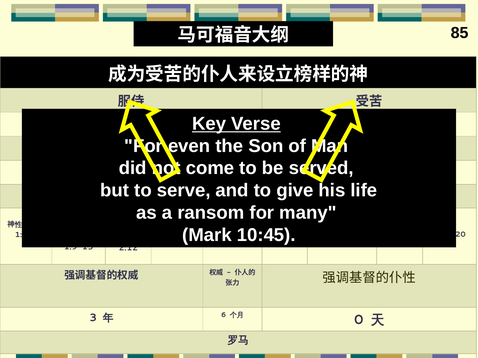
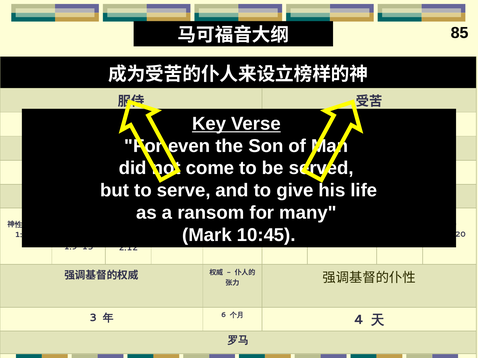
0: 0 -> 4 (359, 320)
